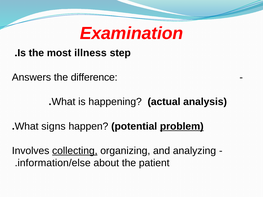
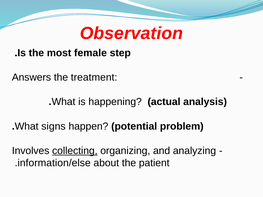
Examination: Examination -> Observation (131, 33)
illness: illness -> female (90, 53)
difference: difference -> treatment (94, 77)
problem underline: present -> none (182, 126)
